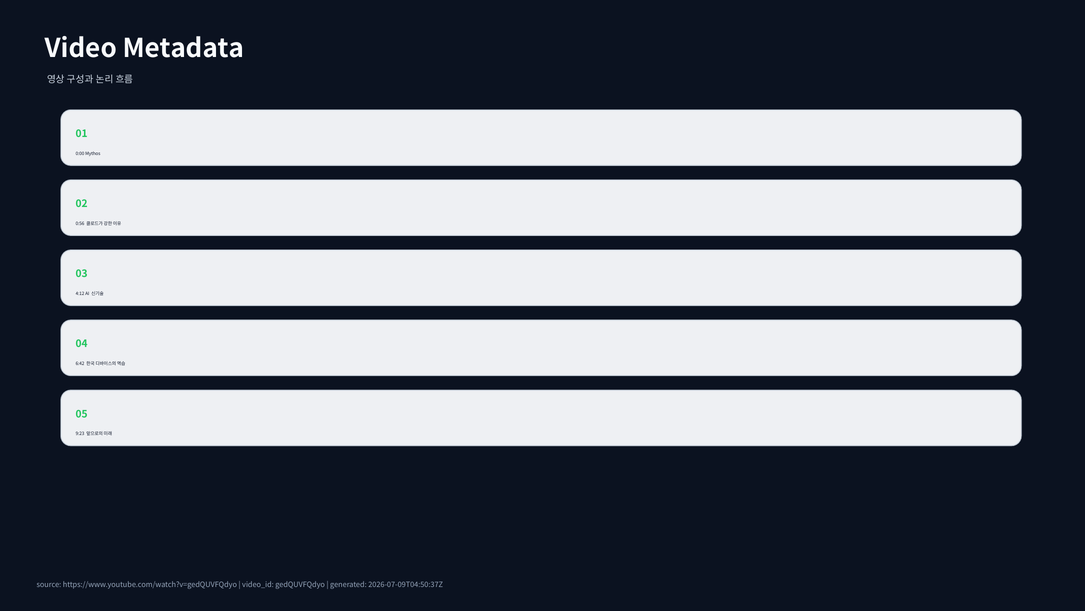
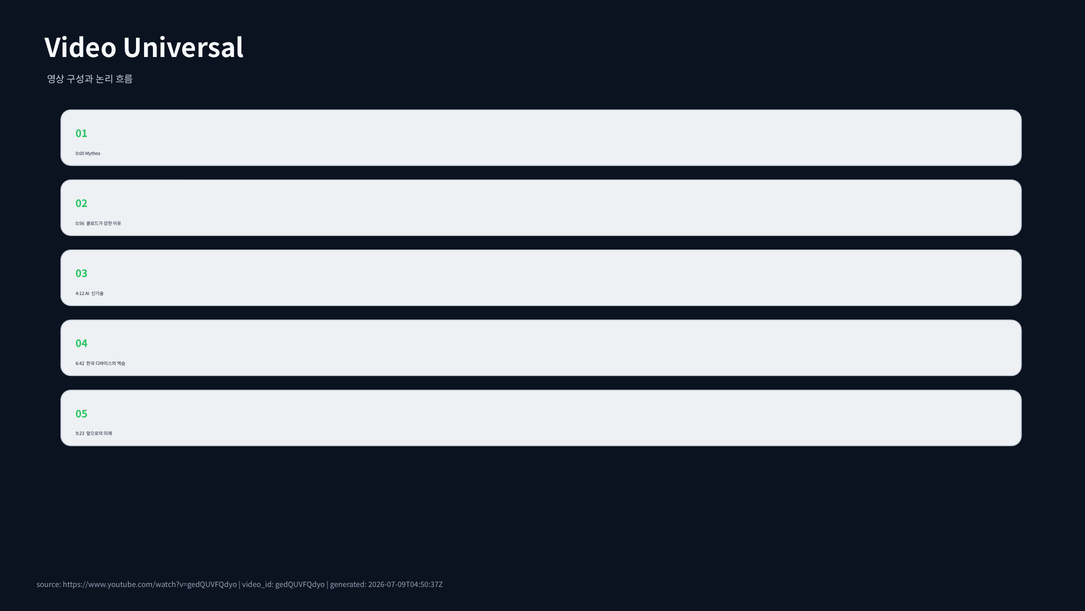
Metadata: Metadata -> Universal (183, 49)
